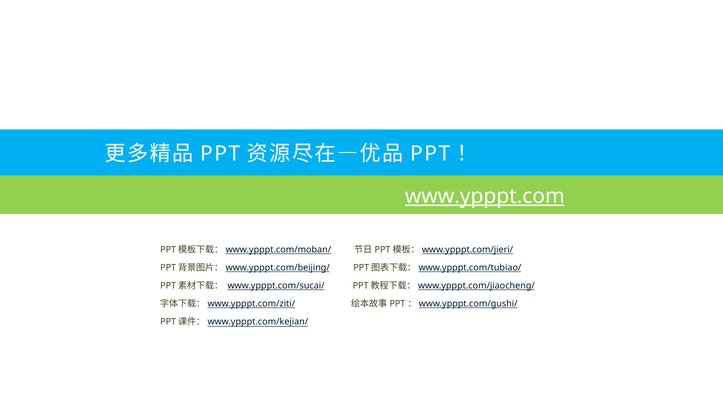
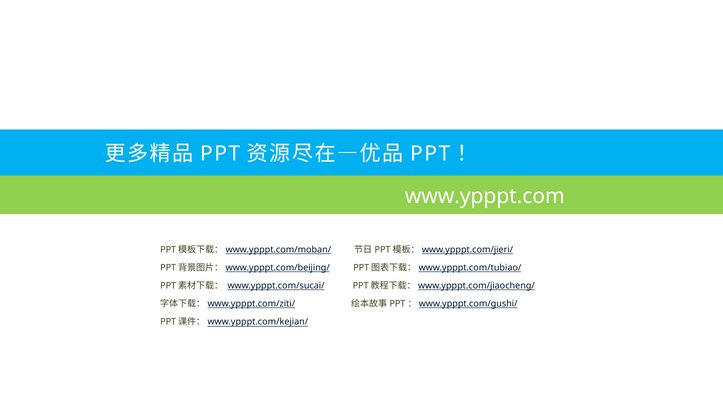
www.ypppt.com underline: present -> none (485, 196)
